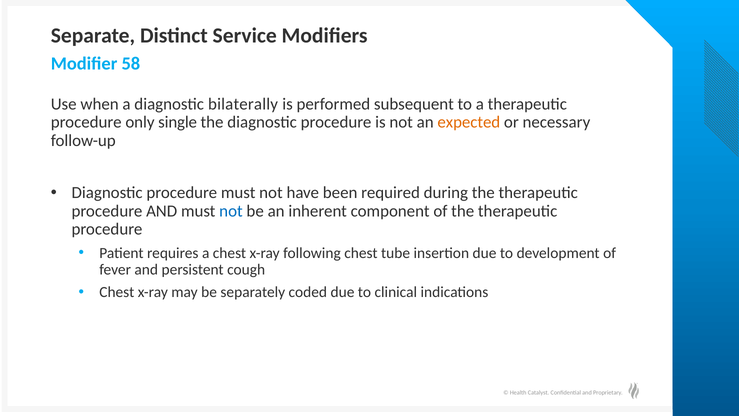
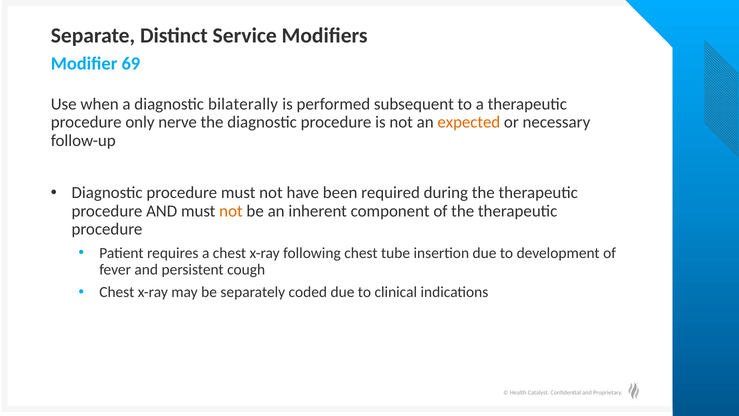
58: 58 -> 69 (131, 64)
single: single -> nerve (178, 122)
not colour: blue -> orange (231, 211)
